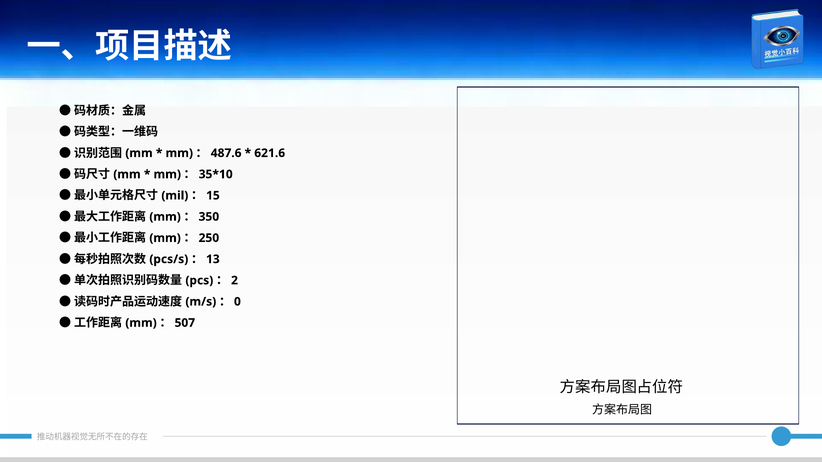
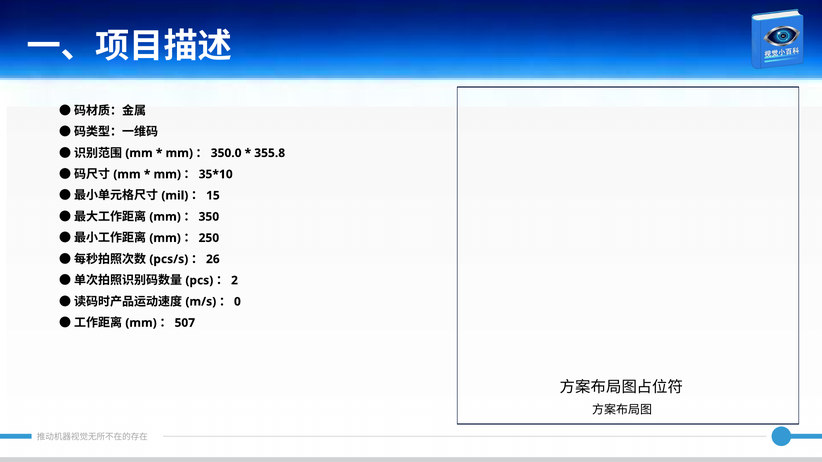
487.6: 487.6 -> 350.0 (226, 153)
621.6: 621.6 -> 355.8 (270, 153)
13: 13 -> 26 (213, 259)
